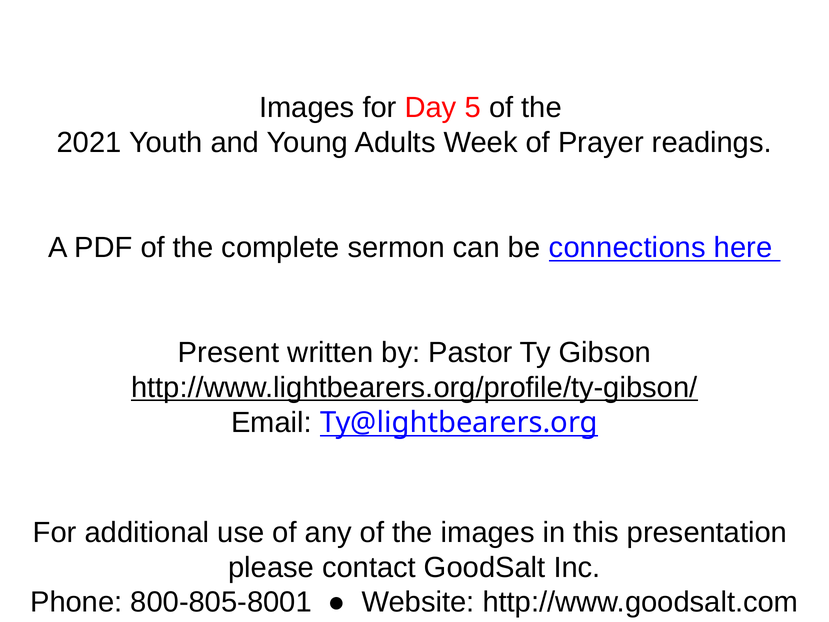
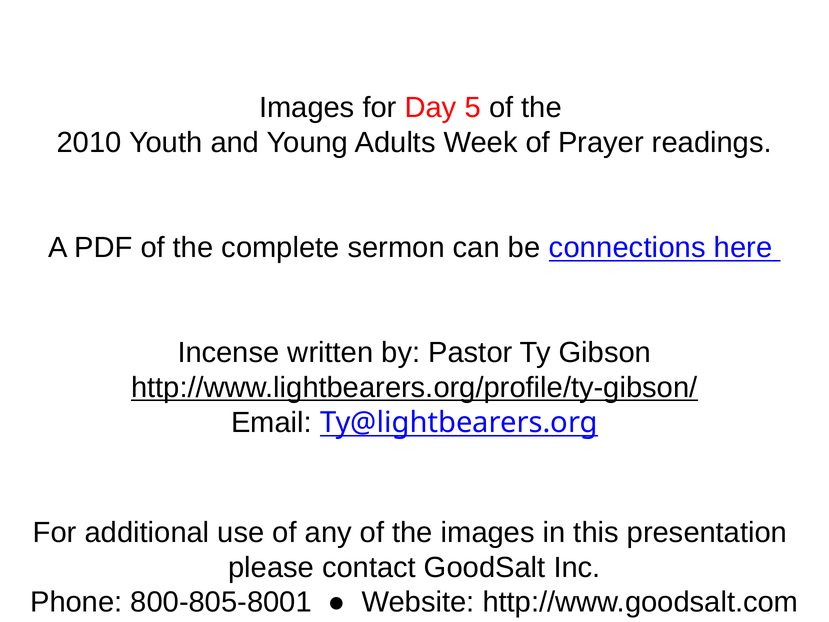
2021: 2021 -> 2010 (89, 143)
Present: Present -> Incense (228, 353)
